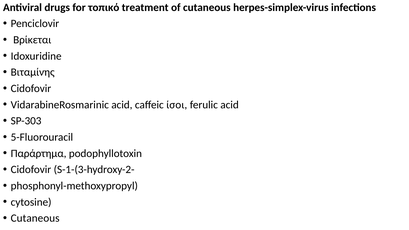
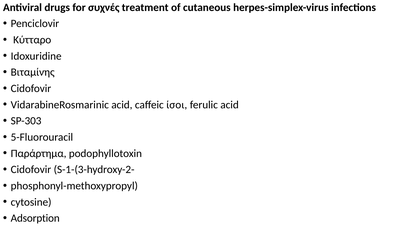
τοπικό: τοπικό -> συχνές (104, 7)
Βρίκεται: Βρίκεται -> Κύτταρο (32, 40)
Cutaneous: Cutaneous -> Adsorption (35, 218)
